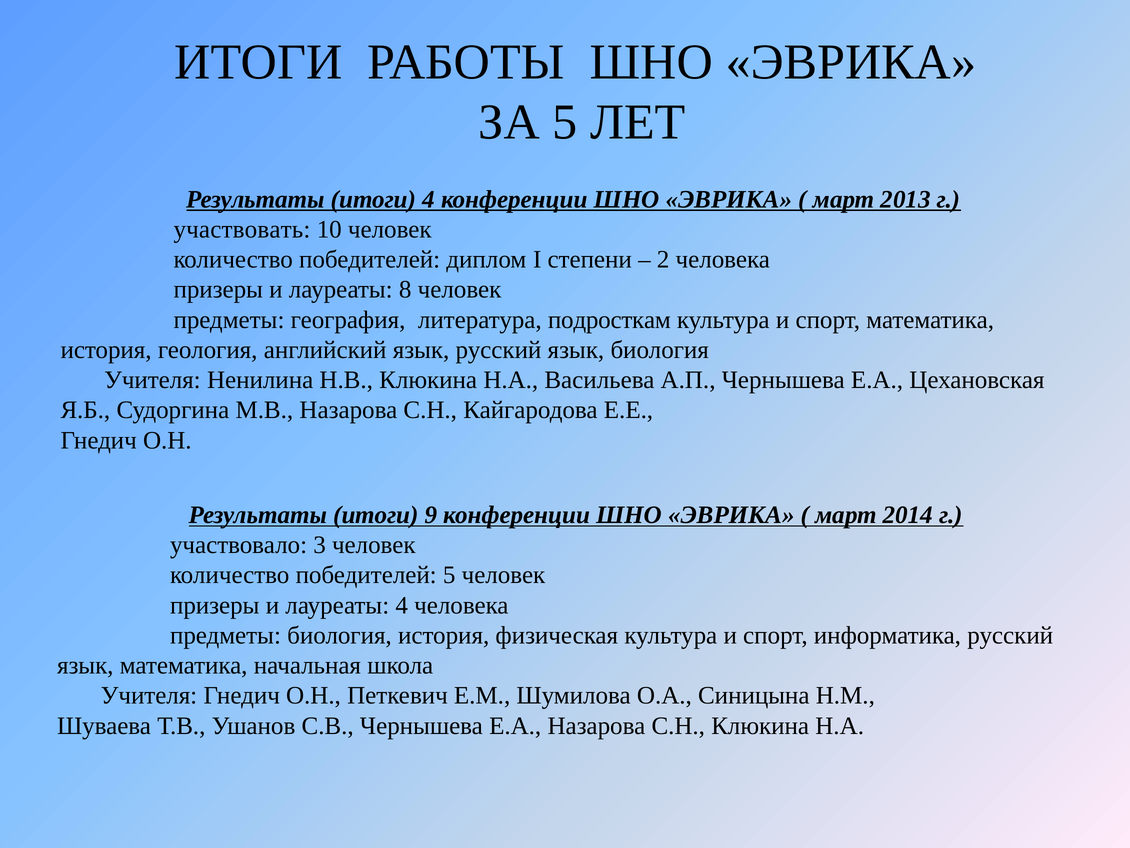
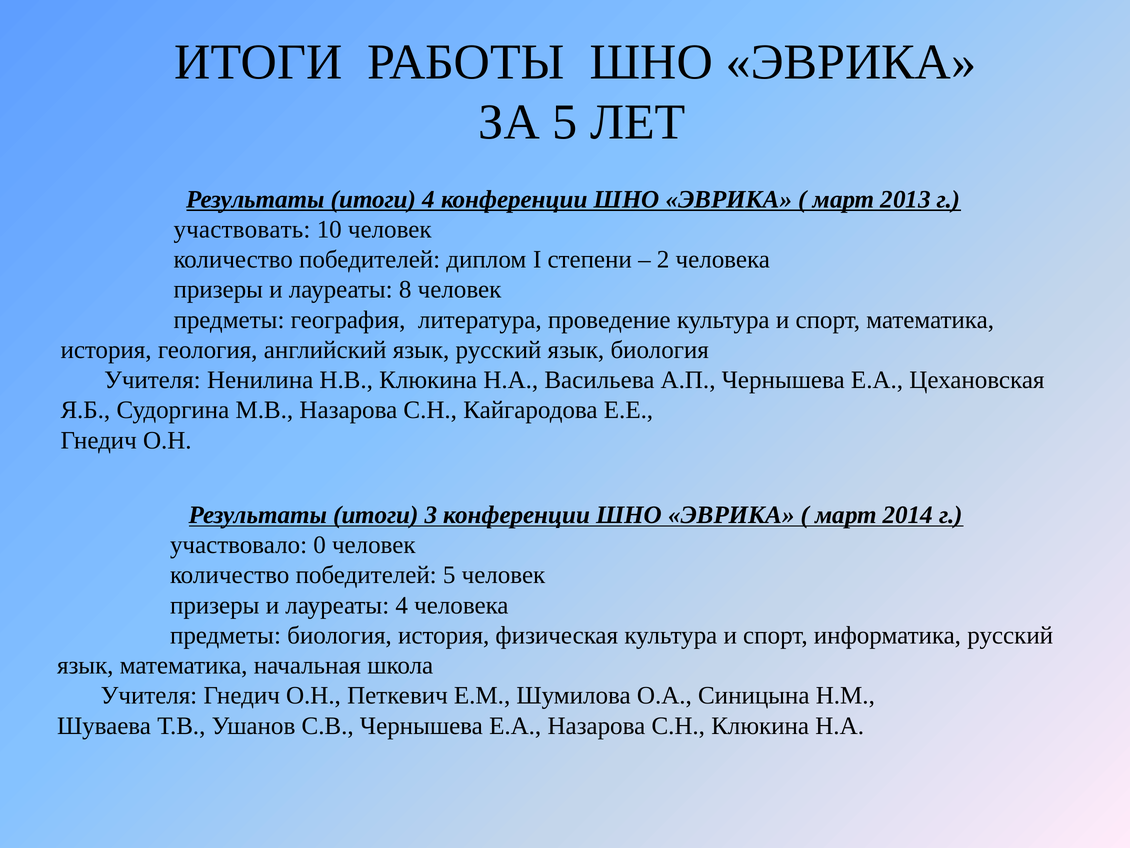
подросткам: подросткам -> проведение (609, 320)
9: 9 -> 3 (431, 515)
3: 3 -> 0 (320, 545)
